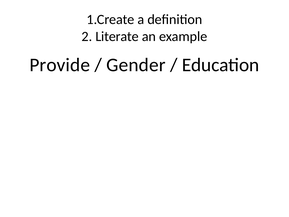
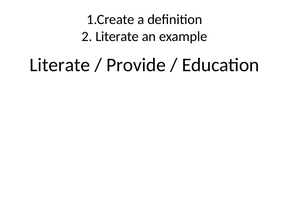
Provide: Provide -> Literate (60, 65)
Gender: Gender -> Provide (136, 65)
